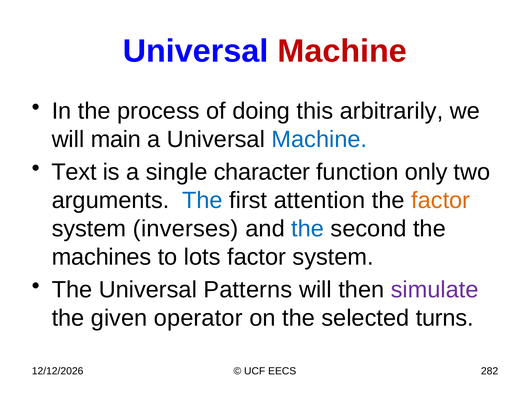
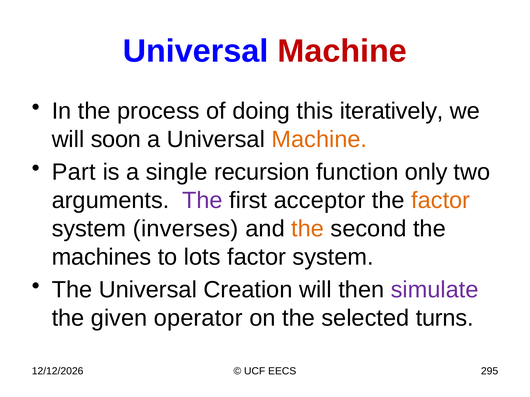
arbitrarily: arbitrarily -> iteratively (392, 111)
main: main -> soon (116, 139)
Machine colour: blue -> orange (319, 139)
Text: Text -> Part (74, 172)
character: character -> recursion (262, 172)
The colour: blue -> purple (202, 201)
attention: attention -> acceptor (319, 201)
the colour: blue -> orange (308, 229)
Patterns: Patterns -> Creation (248, 290)
282: 282 -> 295 (490, 372)
